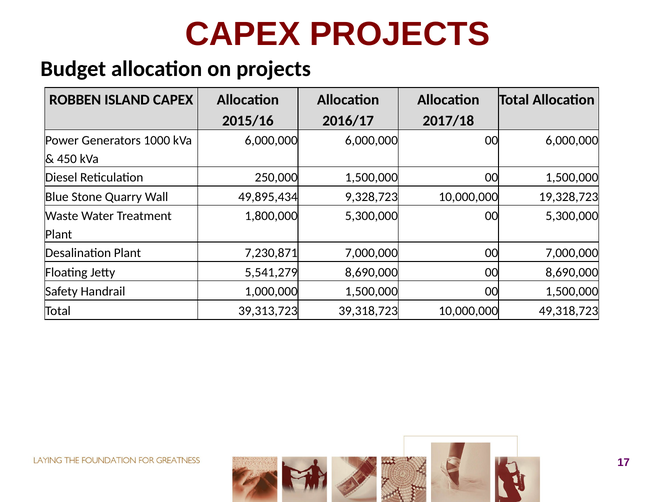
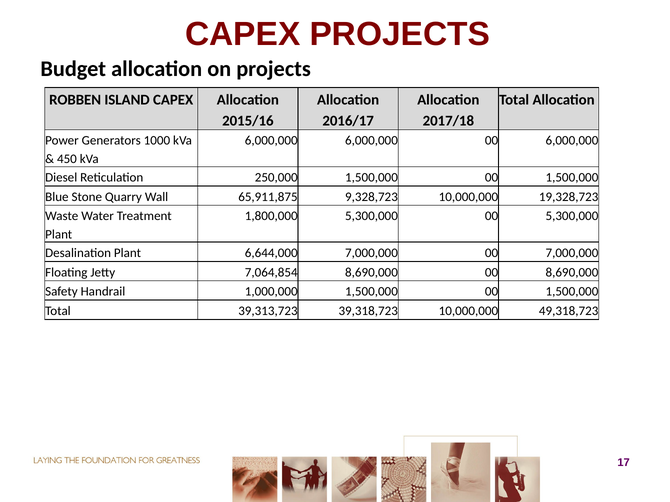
49,895,434: 49,895,434 -> 65,911,875 (268, 197)
7,230,871: 7,230,871 -> 6,644,000 (271, 253)
5,541,279: 5,541,279 -> 7,064,854 (271, 273)
